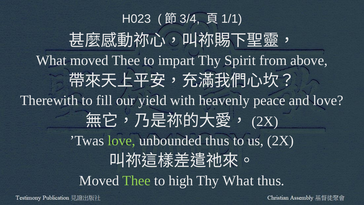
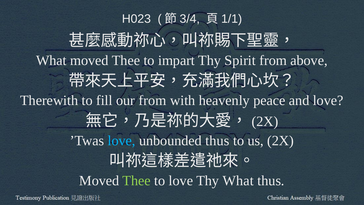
our yield: yield -> from (152, 100)
love colour: light green -> light blue (122, 140)
to high: high -> love (181, 180)
